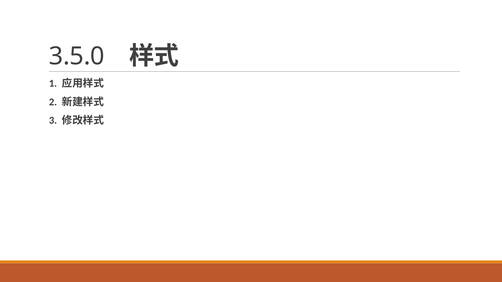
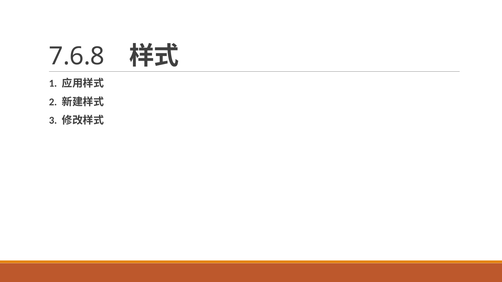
3.5.0: 3.5.0 -> 7.6.8 (77, 56)
